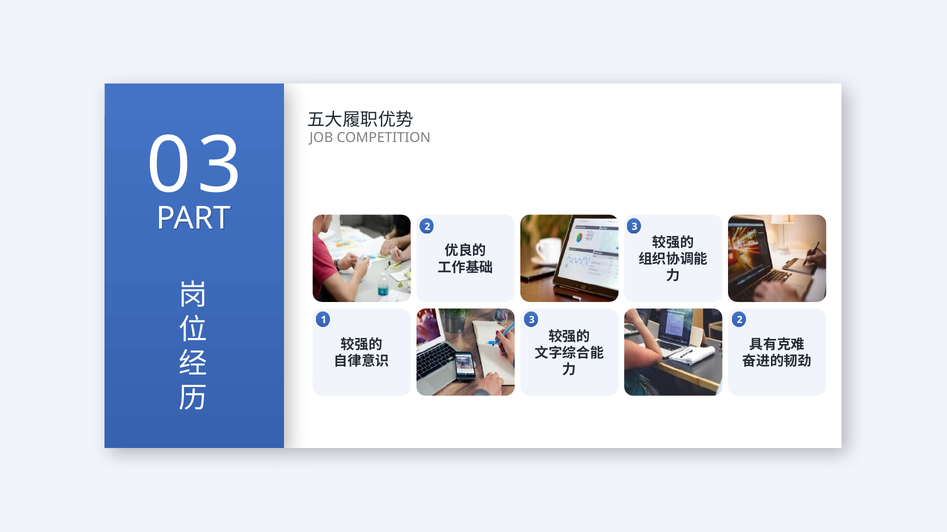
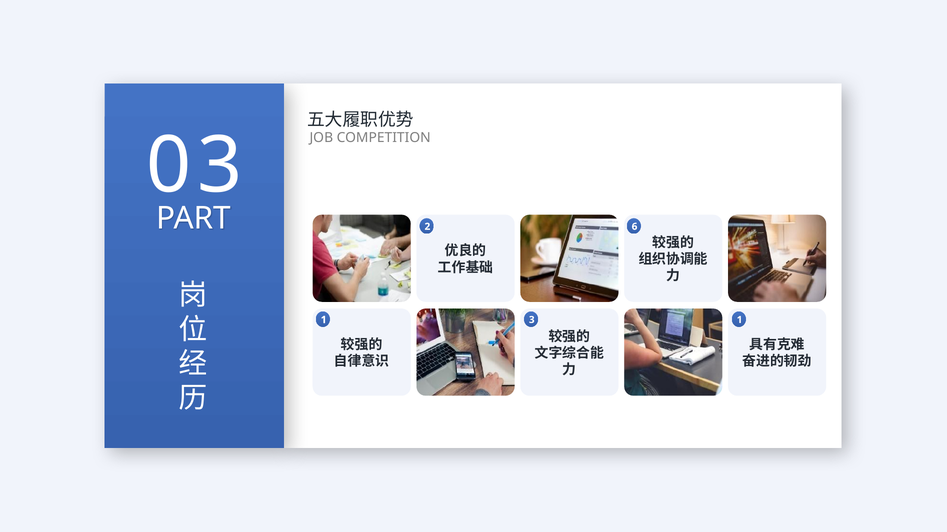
2 3: 3 -> 6 (635, 227)
3 2: 2 -> 1 (740, 320)
